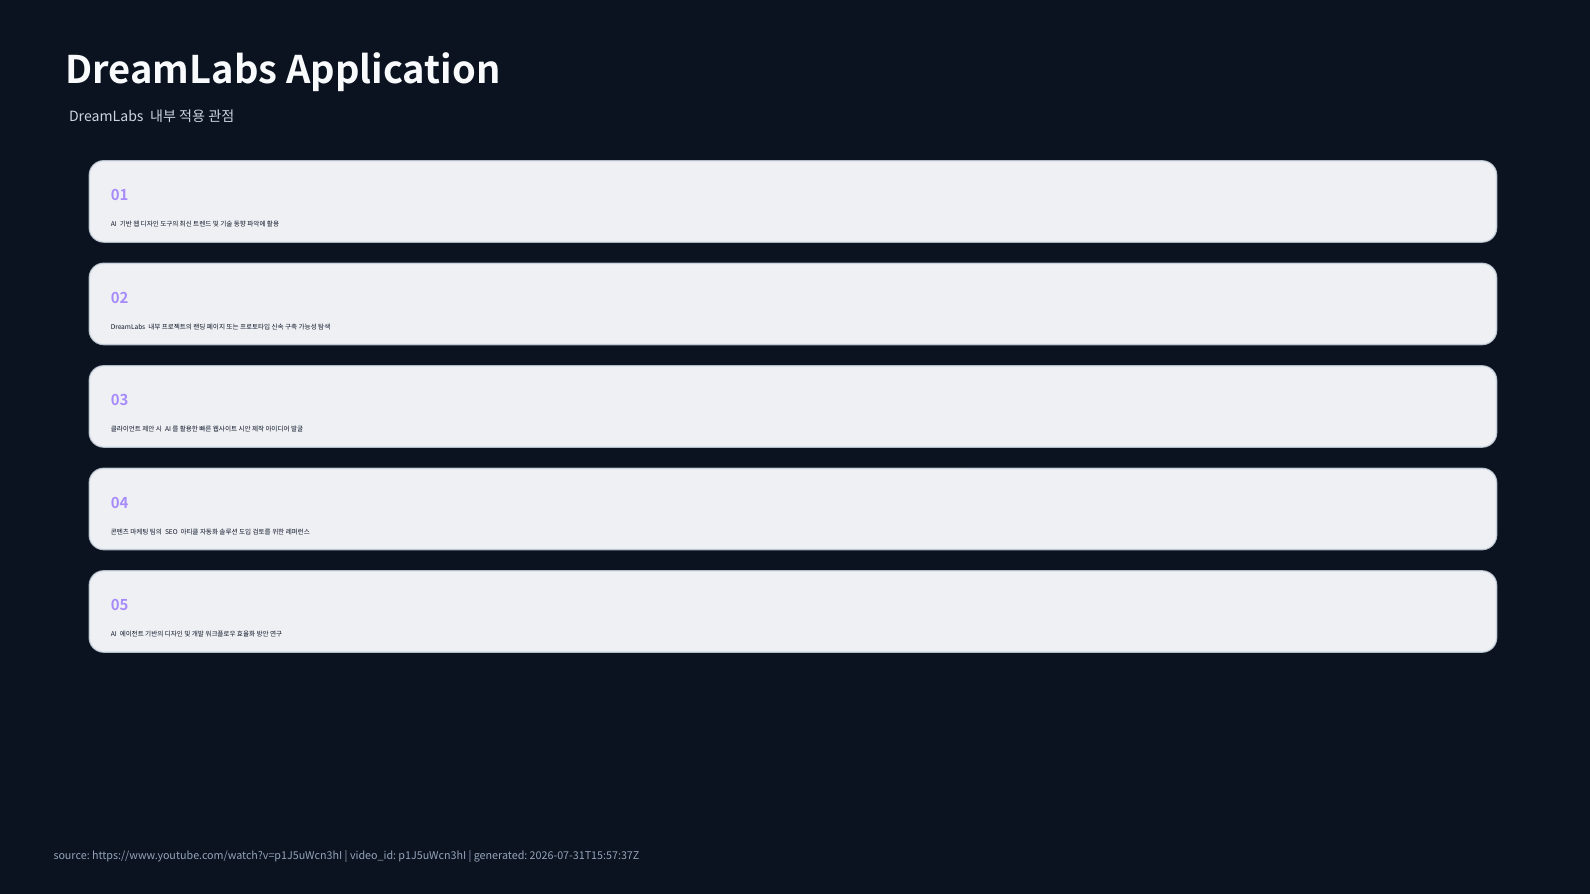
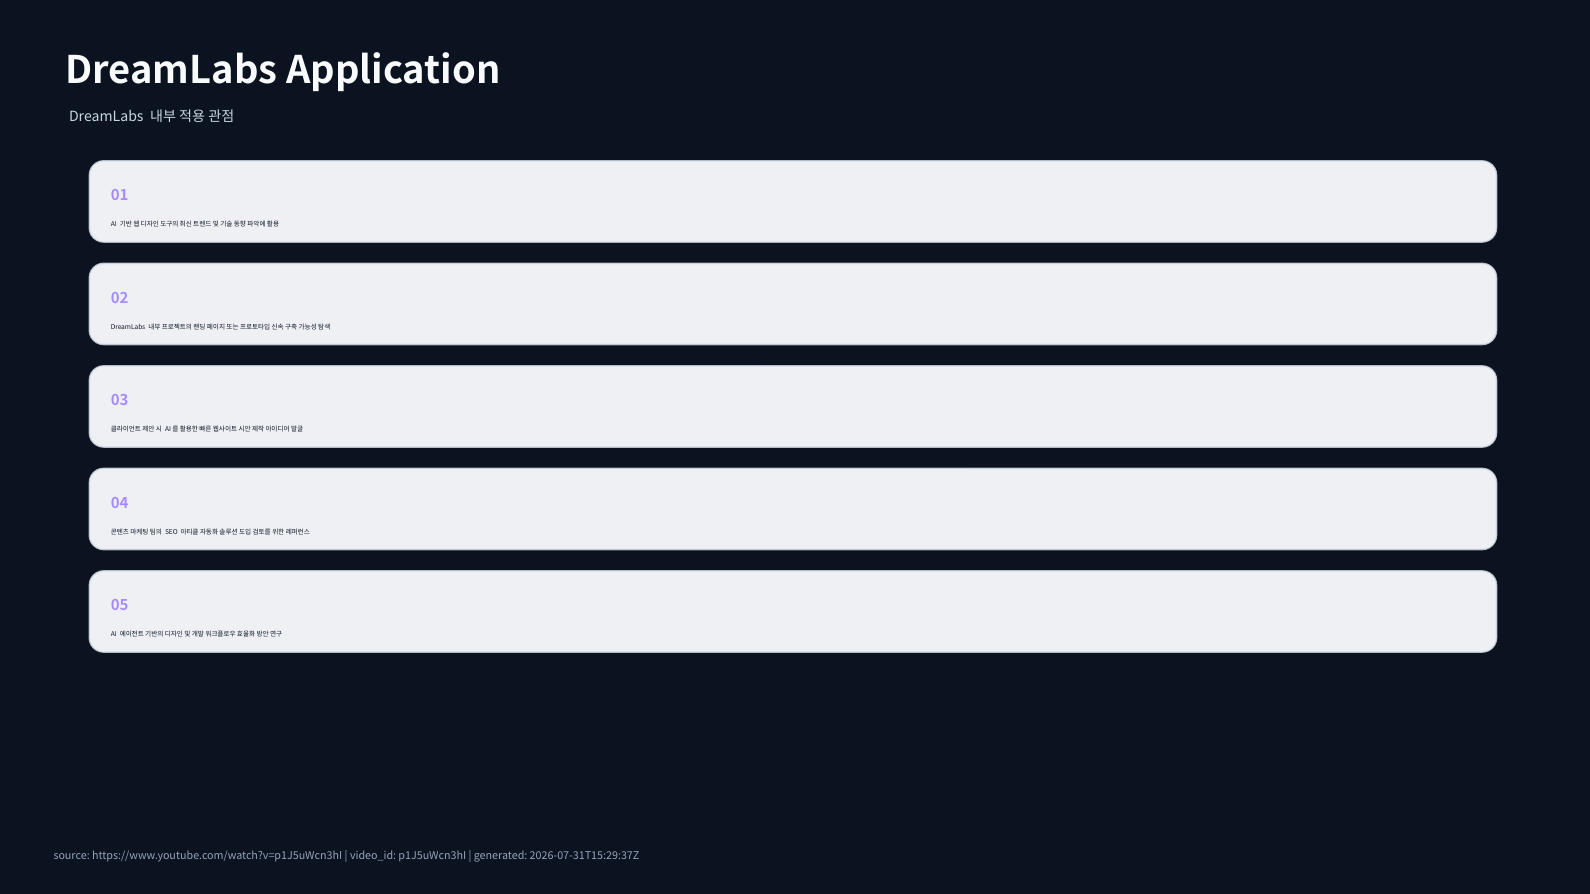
2026-07-31T15:57:37Z: 2026-07-31T15:57:37Z -> 2026-07-31T15:29:37Z (585, 856)
